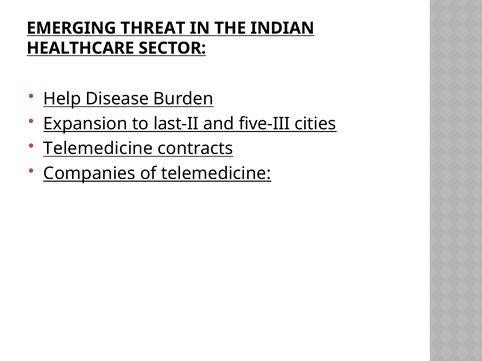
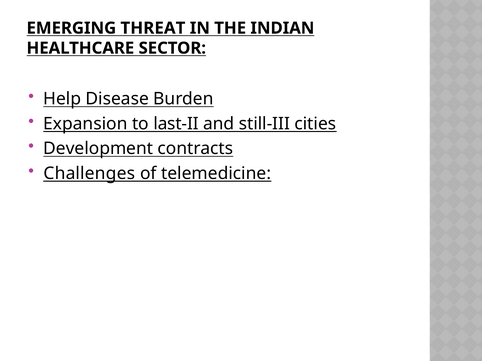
five-III: five-III -> still-III (264, 124)
Telemedicine: Telemedicine -> Development (98, 149)
Companies: Companies -> Challenges (89, 174)
